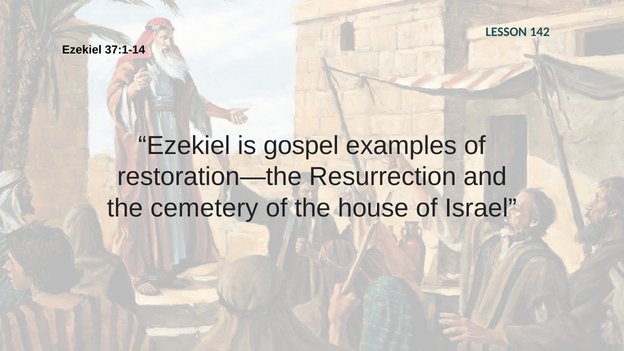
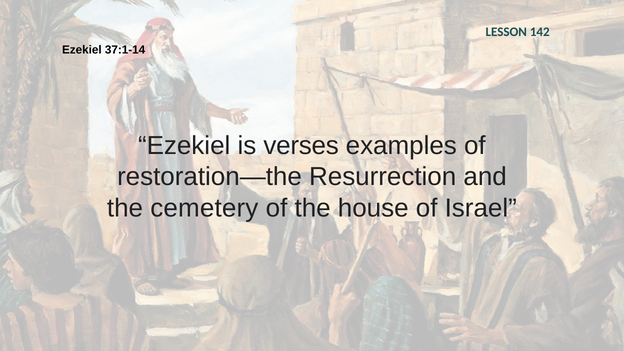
gospel: gospel -> verses (301, 146)
